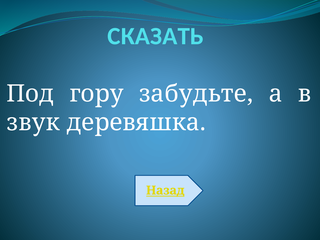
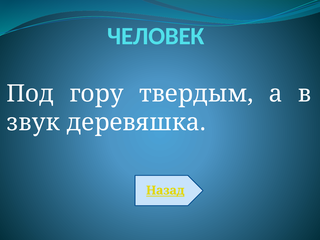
СКАЗАТЬ: СКАЗАТЬ -> ЧЕЛОВЕК (156, 36)
забудьте: забудьте -> твердым (196, 94)
